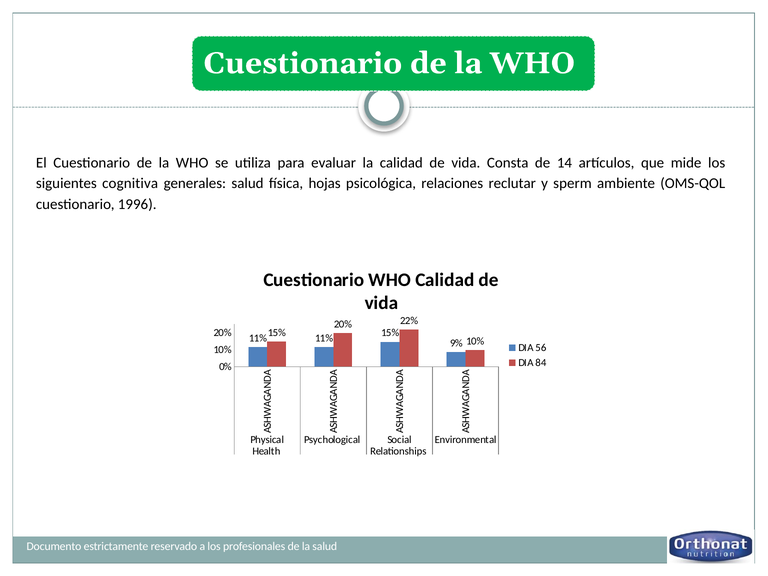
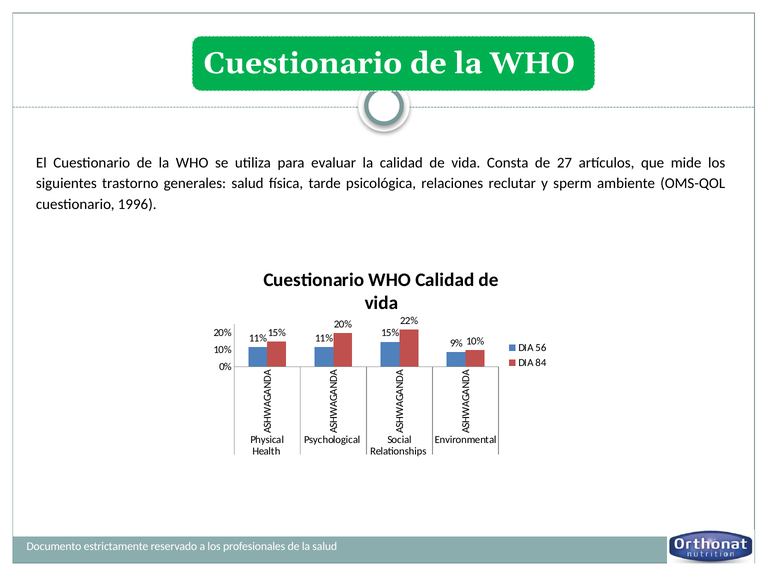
14: 14 -> 27 (564, 163)
cognitiva: cognitiva -> trastorno (130, 184)
hojas: hojas -> tarde (325, 184)
